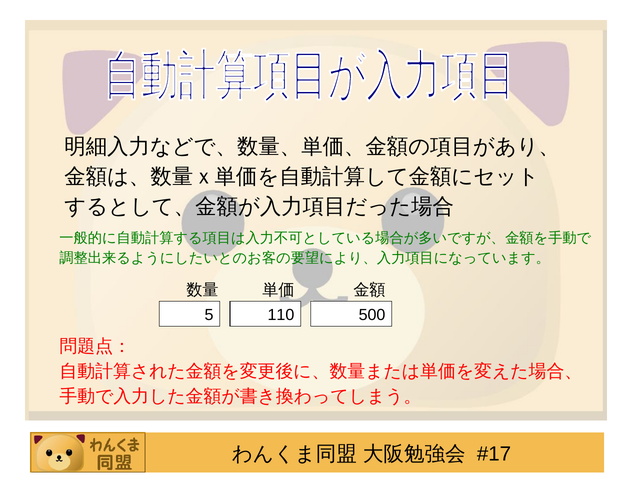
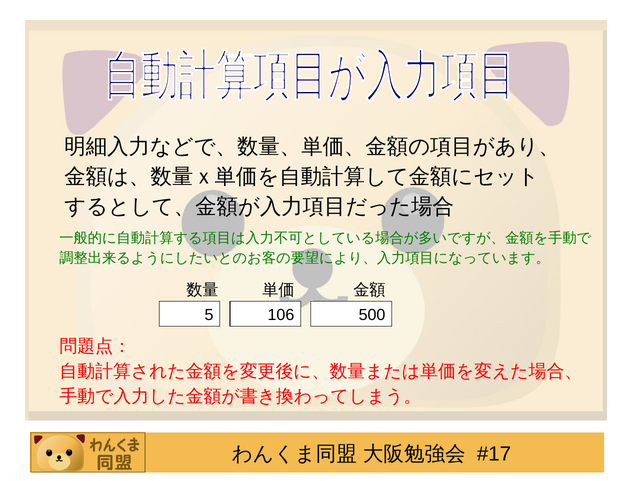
110: 110 -> 106 (281, 315)
